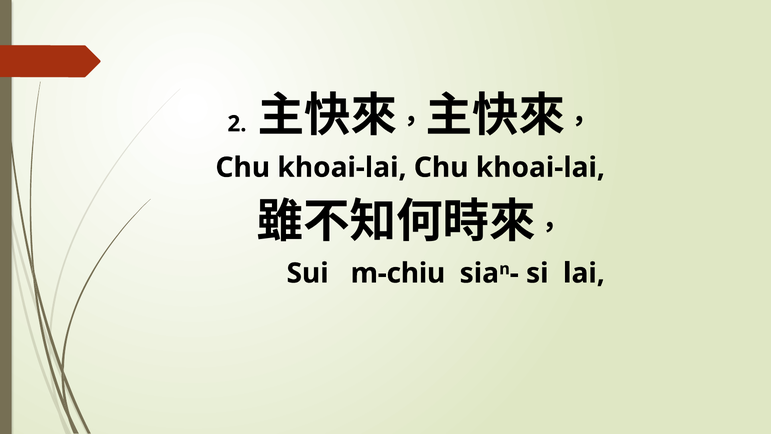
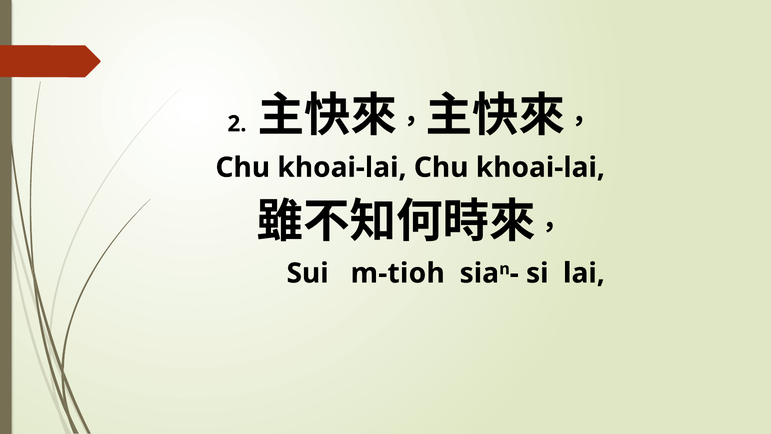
m-chiu: m-chiu -> m-tioh (398, 273)
